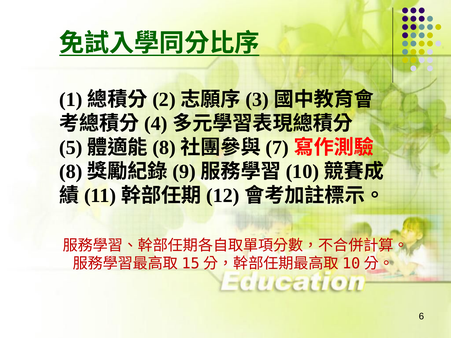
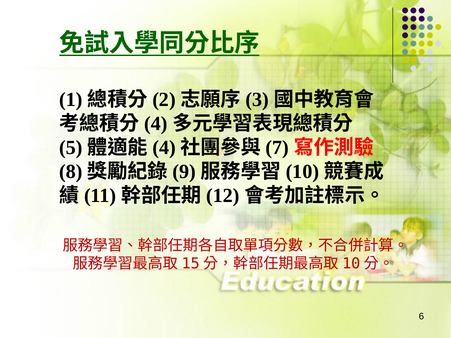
8: 8 -> 4 (164, 148)
